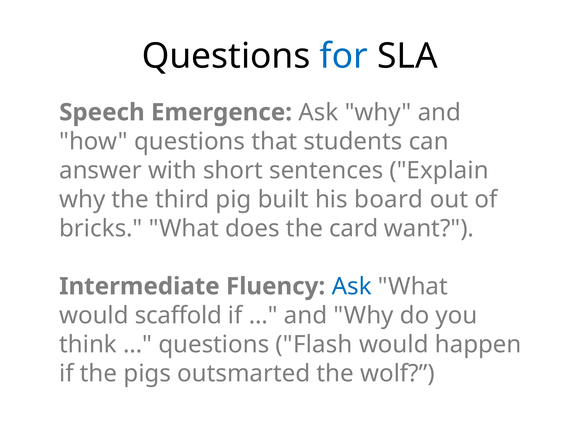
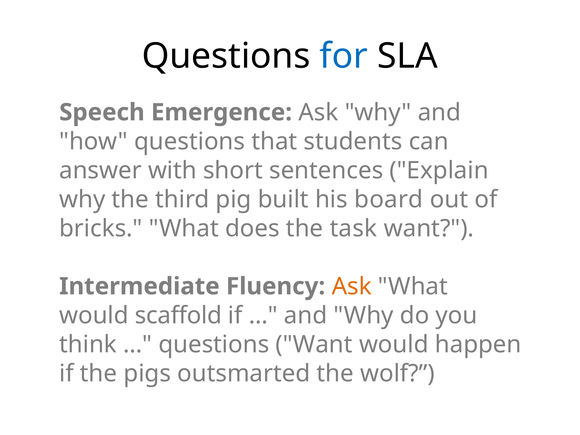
card: card -> task (353, 228)
Ask colour: blue -> orange (352, 286)
questions Flash: Flash -> Want (314, 344)
